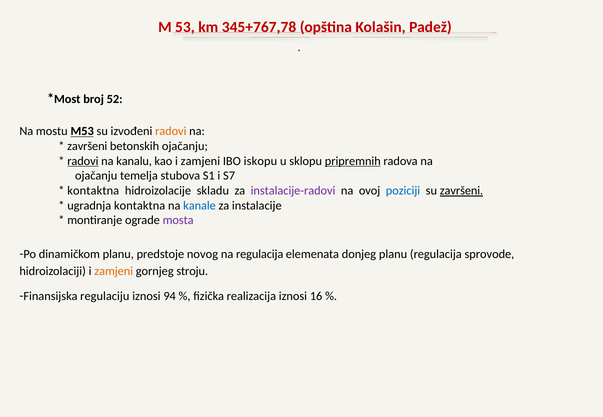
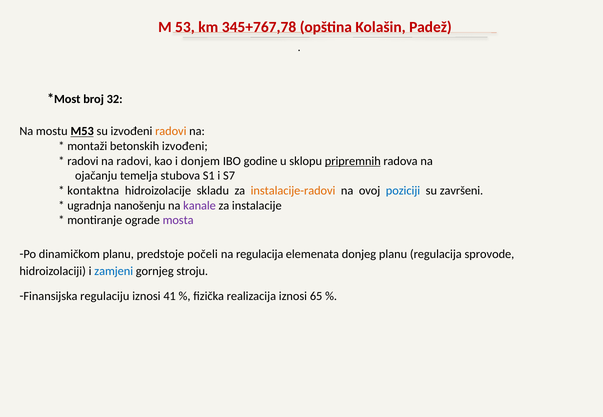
52: 52 -> 32 (115, 99)
završeni: završeni -> montaži (87, 146)
betonskih ojačanju: ojačanju -> izvođeni (185, 146)
radovi underline: present -> none (83, 161)
na kanalu: kanalu -> radovi (134, 161)
kao i zamjeni: zamjeni -> donjem (200, 161)
iskopu: iskopu -> godine (261, 161)
instalacije-radovi colour: purple -> orange (293, 191)
završeni underline: present -> none (462, 191)
ugradnja kontaktna: kontaktna -> nanošenju (140, 206)
kanale colour: blue -> purple (200, 206)
novog: novog -> počeli (202, 255)
zamjeni colour: orange -> blue (114, 272)
94: 94 -> 41 (170, 296)
16: 16 -> 65 (316, 296)
